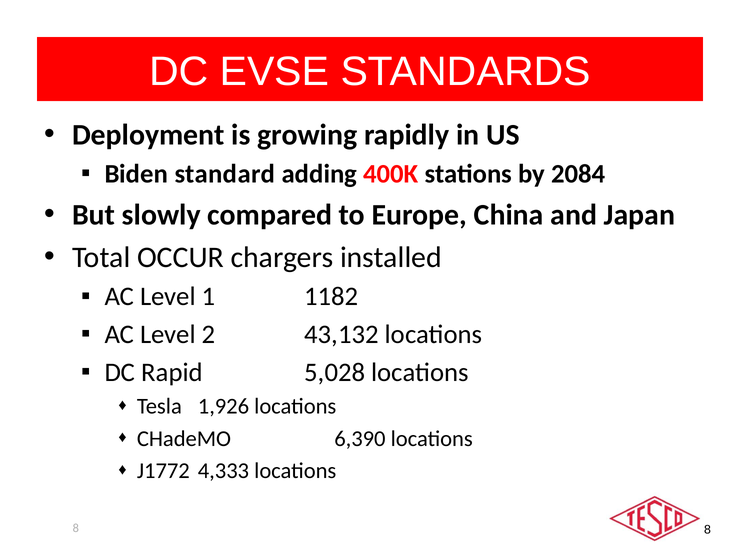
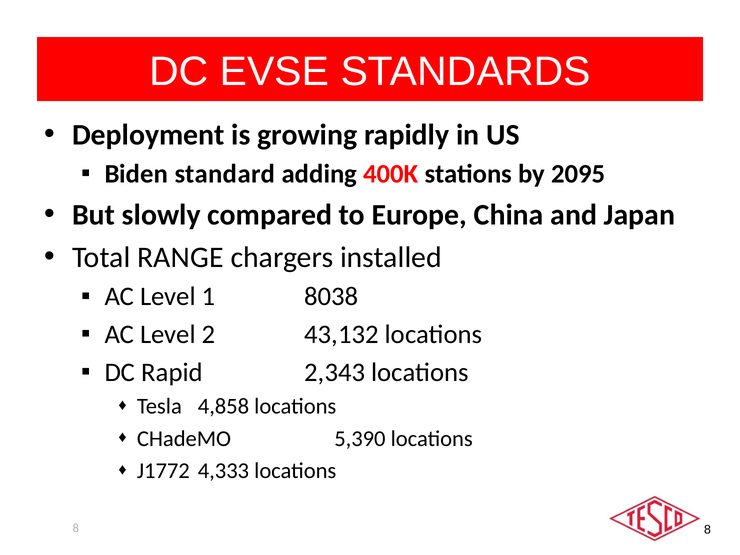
2084: 2084 -> 2095 (578, 174)
OCCUR: OCCUR -> RANGE (180, 257)
1182: 1182 -> 8038 (331, 297)
5,028: 5,028 -> 2,343 (335, 372)
1,926: 1,926 -> 4,858 (223, 407)
6,390: 6,390 -> 5,390 (360, 439)
